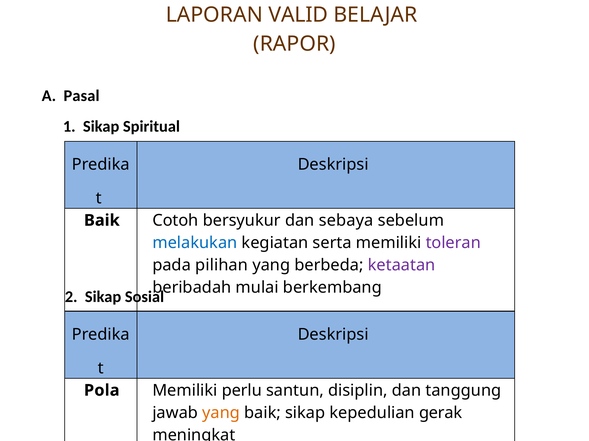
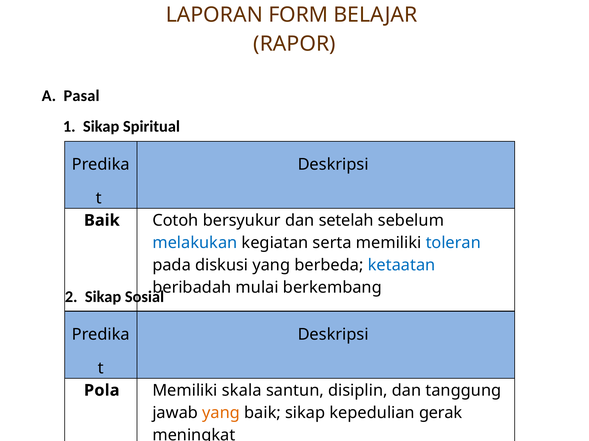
VALID: VALID -> FORM (298, 15)
sebaya: sebaya -> setelah (346, 221)
toleran colour: purple -> blue (453, 243)
pilihan: pilihan -> diskusi (222, 265)
ketaatan colour: purple -> blue (402, 265)
perlu: perlu -> skala (242, 391)
